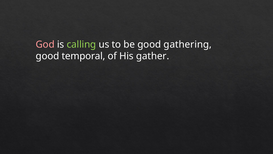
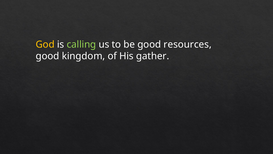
God colour: pink -> yellow (45, 44)
gathering: gathering -> resources (188, 44)
temporal: temporal -> kingdom (83, 56)
